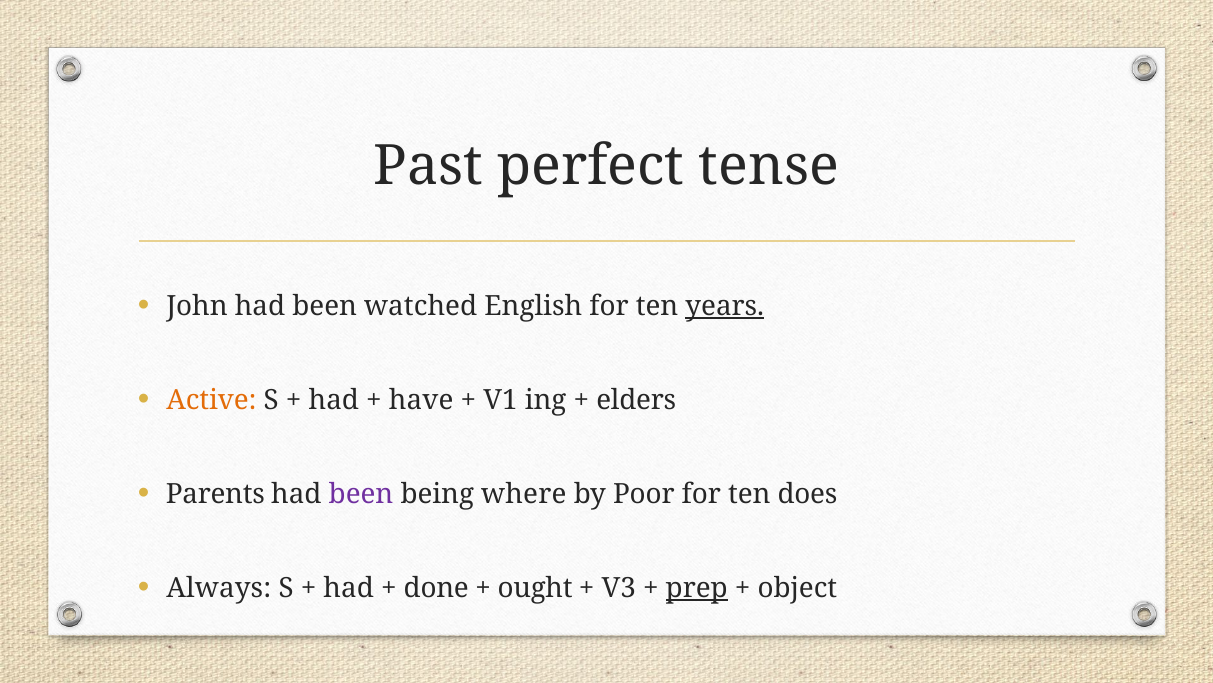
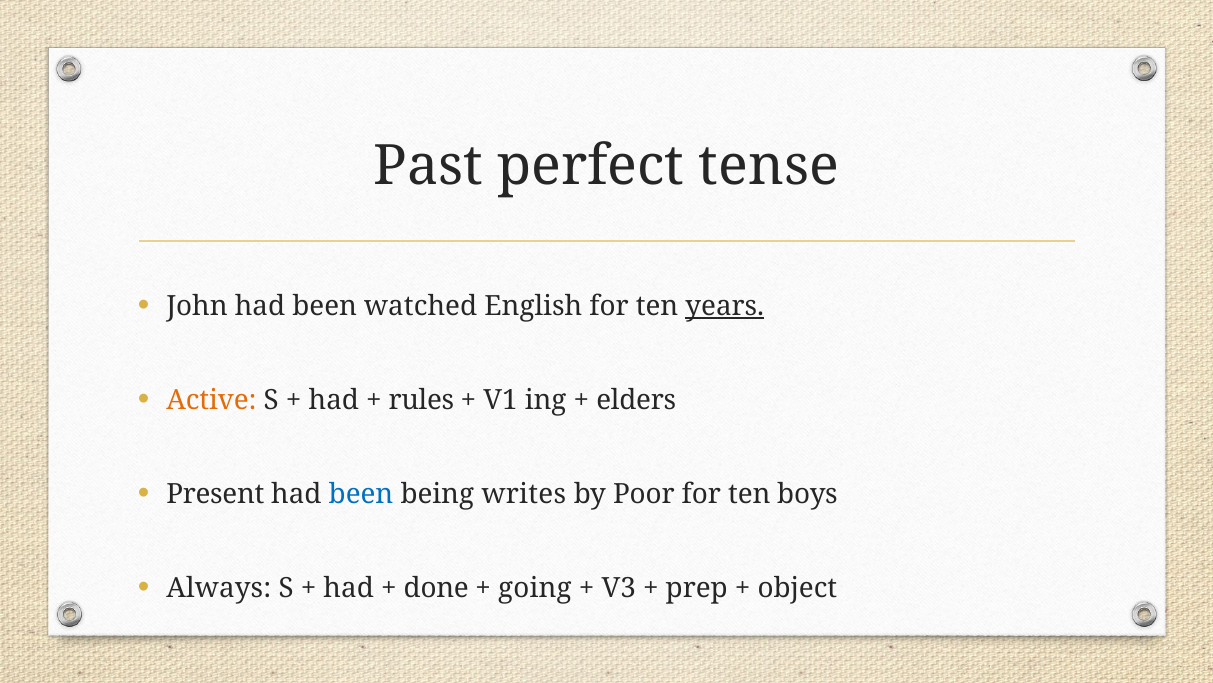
have: have -> rules (421, 400)
Parents: Parents -> Present (215, 494)
been colour: purple -> blue (361, 494)
where: where -> writes (524, 494)
does: does -> boys (807, 494)
ought: ought -> going (535, 588)
prep underline: present -> none (697, 588)
